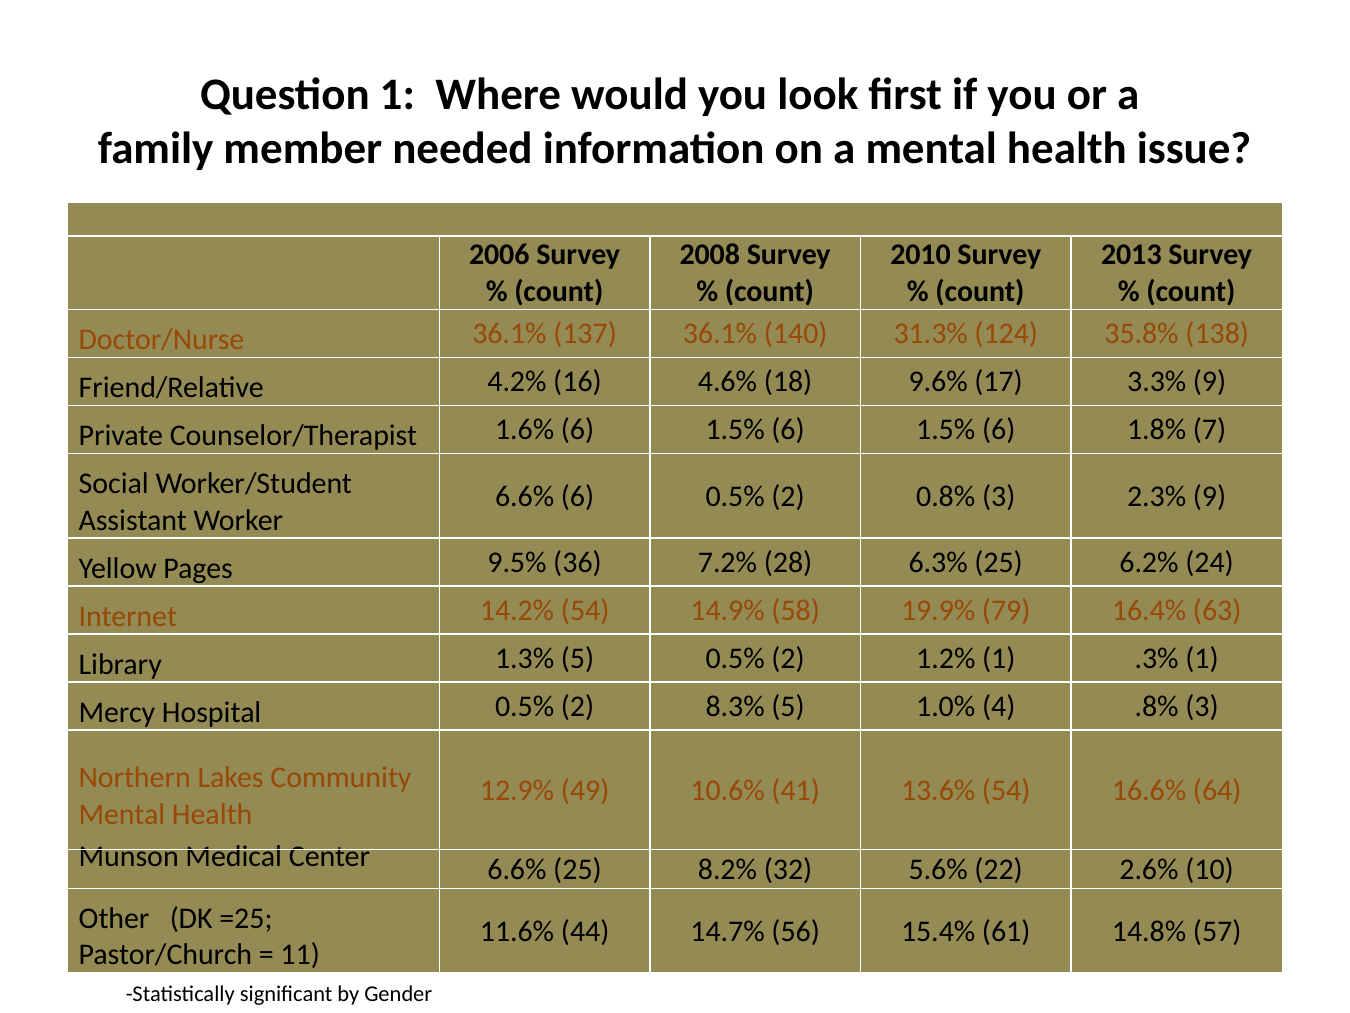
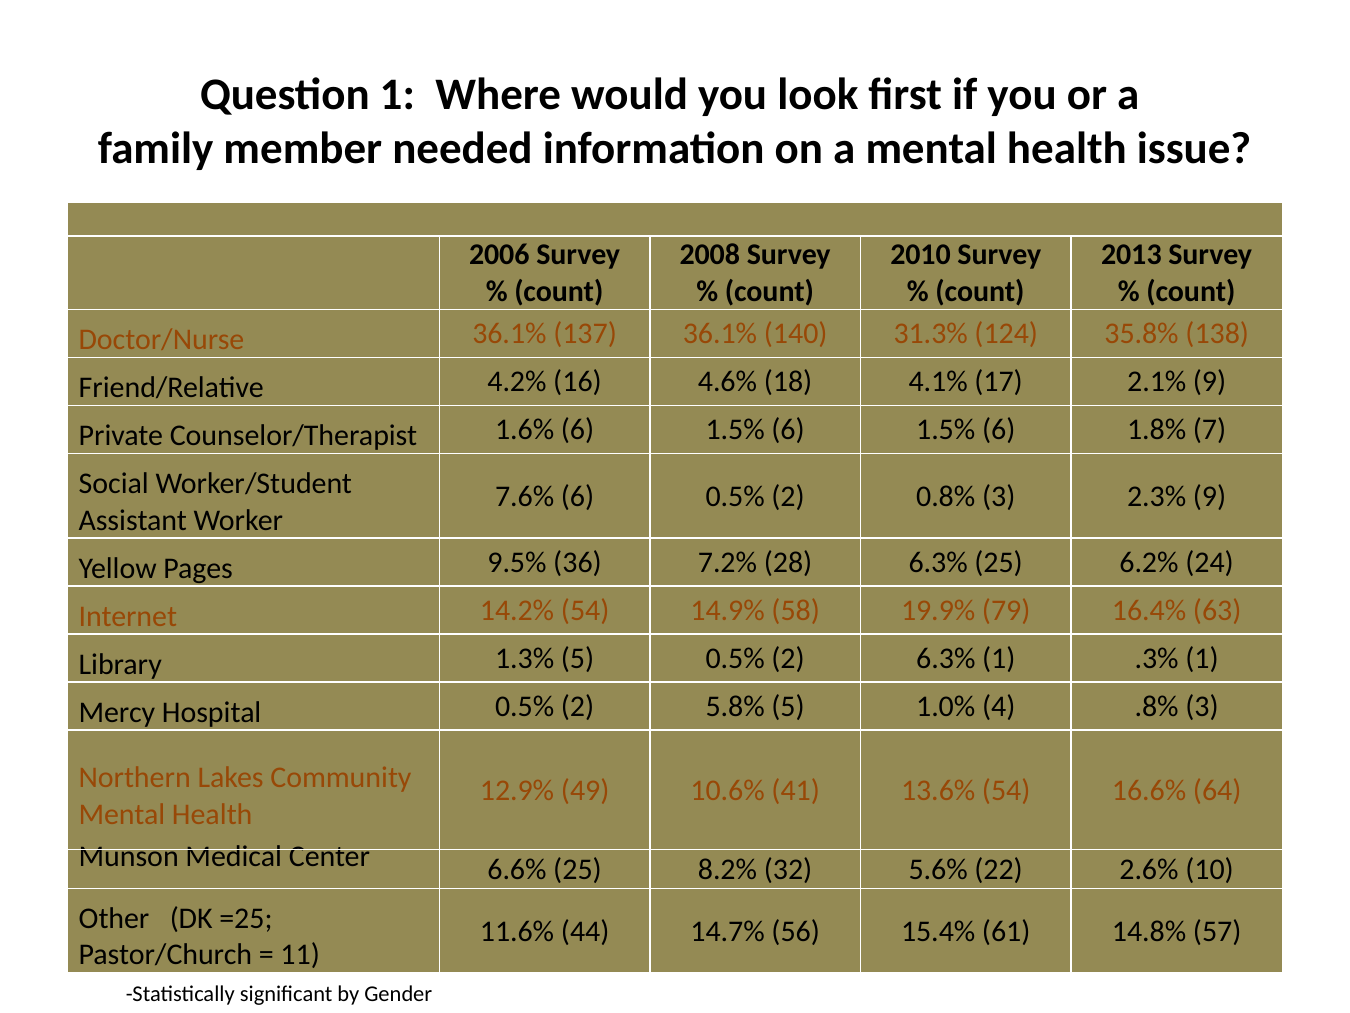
9.6%: 9.6% -> 4.1% (938, 382)
3.3%: 3.3% -> 2.1% (1157, 382)
6.6%: 6.6% -> 7.6% (525, 496)
2 1.2%: 1.2% -> 6.3% (946, 658)
8.3%: 8.3% -> 5.8% (735, 706)
